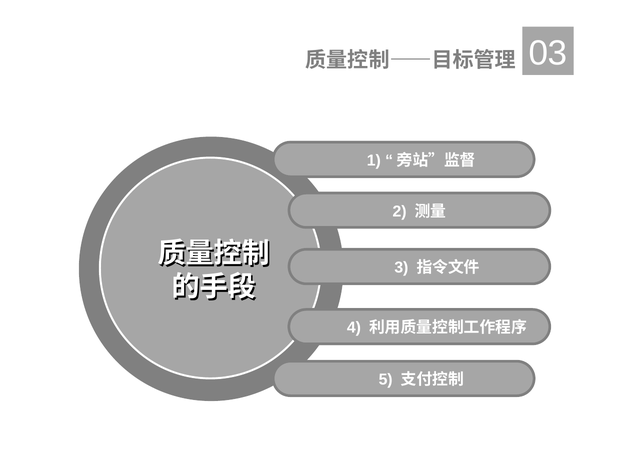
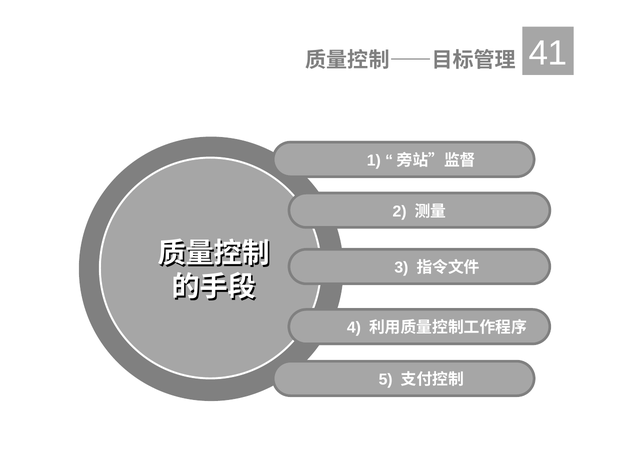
03: 03 -> 41 (548, 53)
